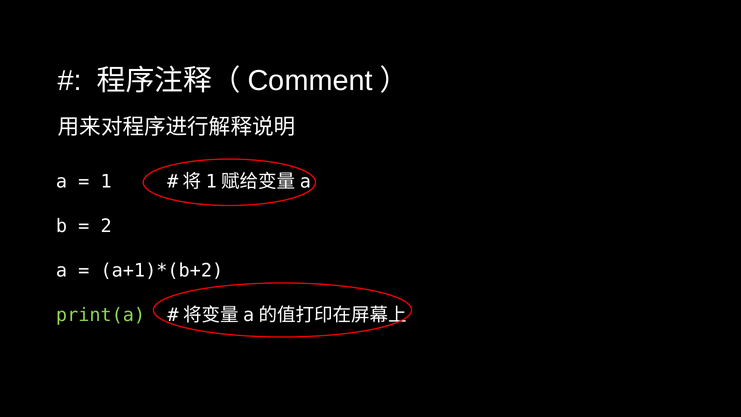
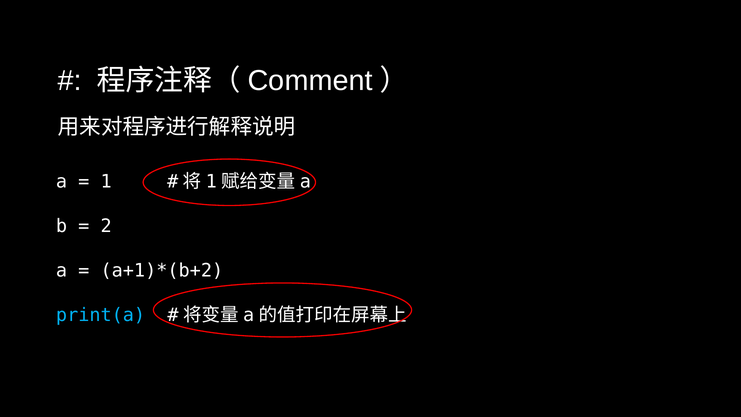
print(a colour: light green -> light blue (101, 315)
